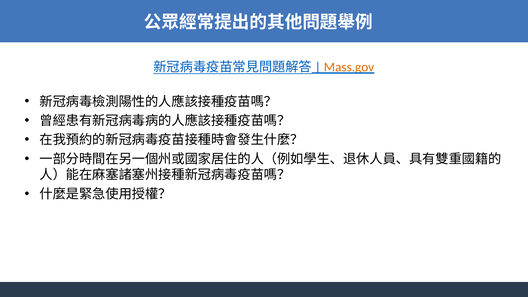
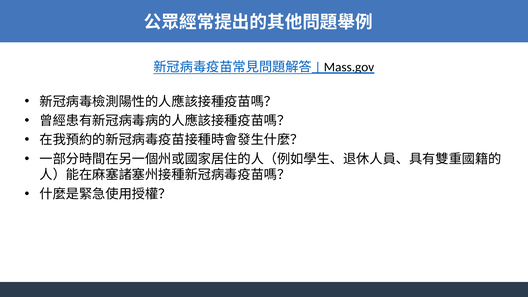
Mass.gov colour: orange -> black (349, 67)
